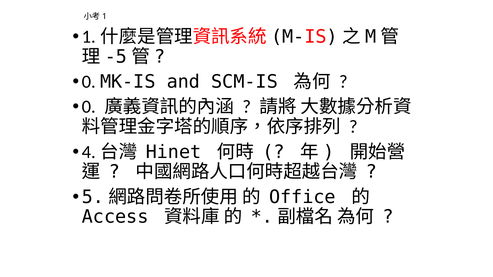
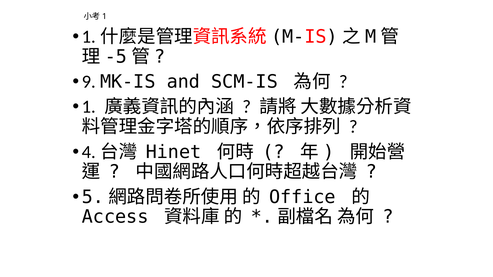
0: 0 -> 9 (89, 82)
0: 0 -> 1 (89, 107)
